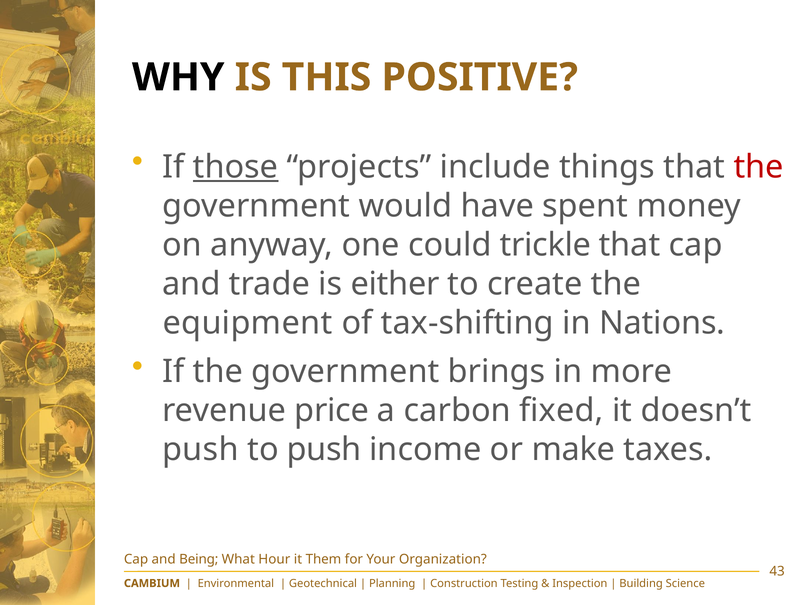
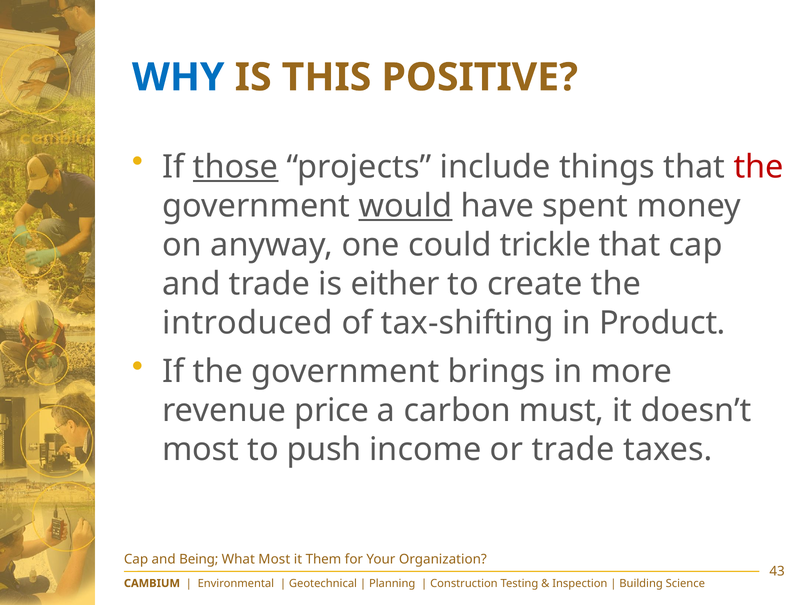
WHY colour: black -> blue (178, 77)
would underline: none -> present (405, 206)
equipment: equipment -> introduced (248, 323)
Nations: Nations -> Product (662, 323)
fixed: fixed -> must (562, 411)
push: push -> most (201, 450)
or make: make -> trade (573, 450)
What Hour: Hour -> Most (274, 560)
